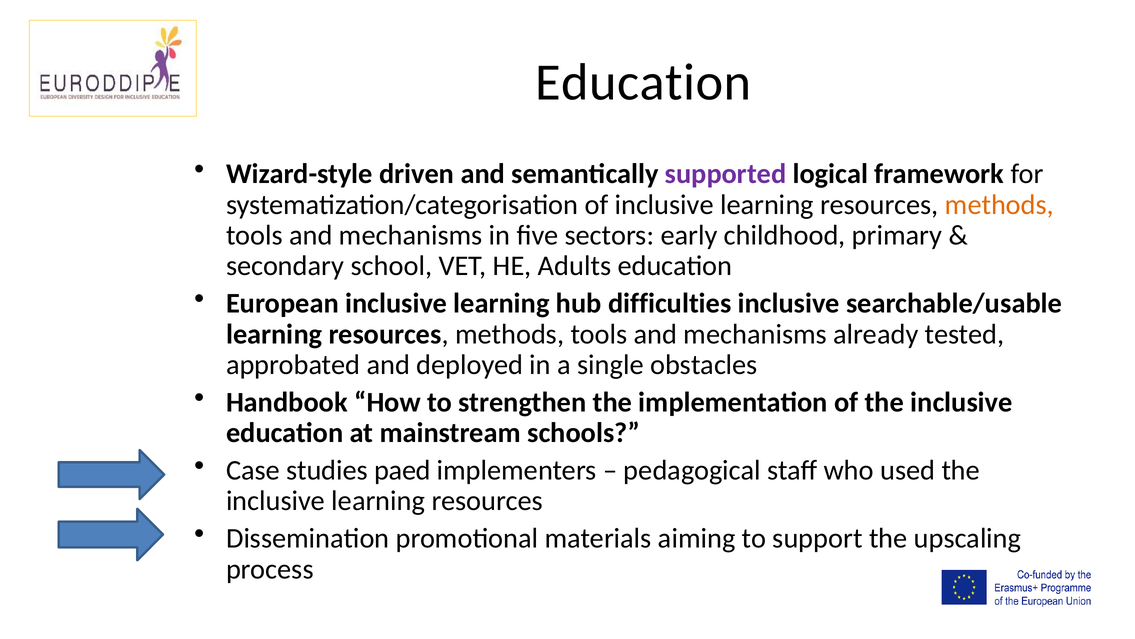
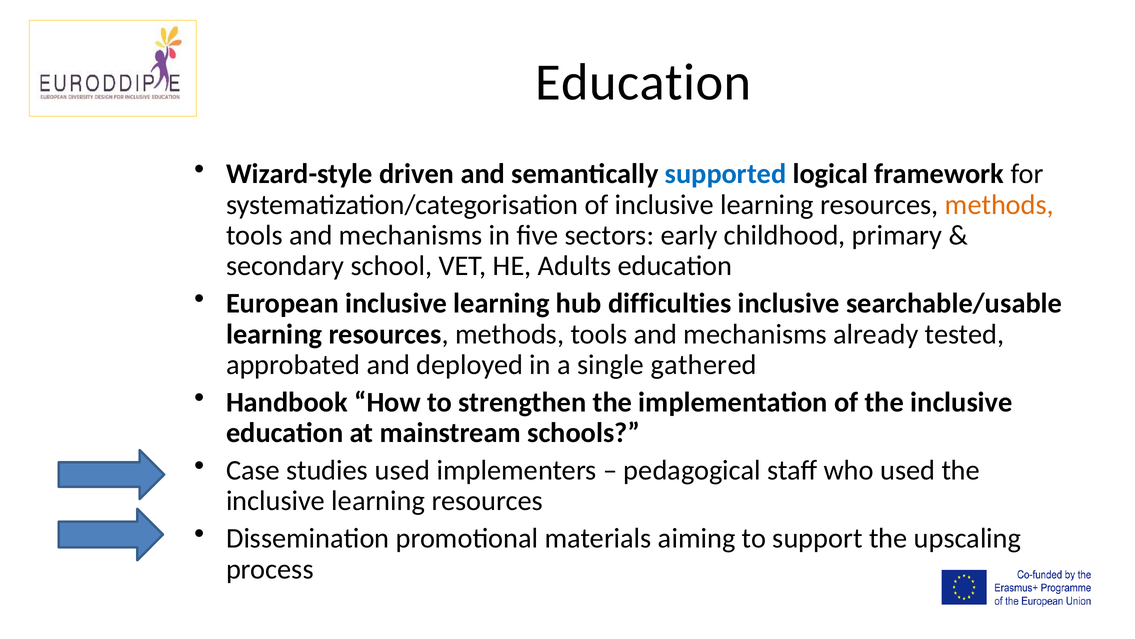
supported colour: purple -> blue (726, 174)
obstacles: obstacles -> gathered (704, 365)
studies paed: paed -> used (402, 470)
